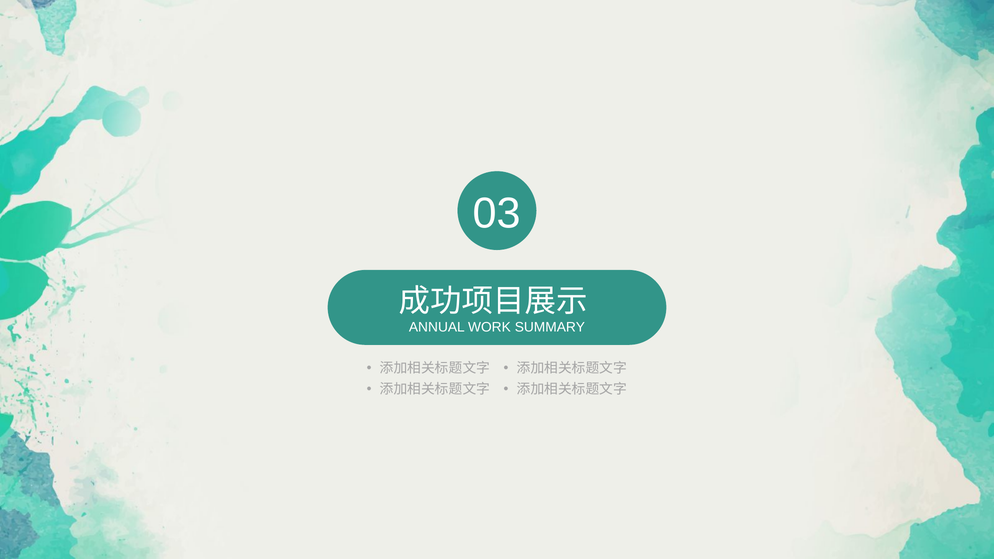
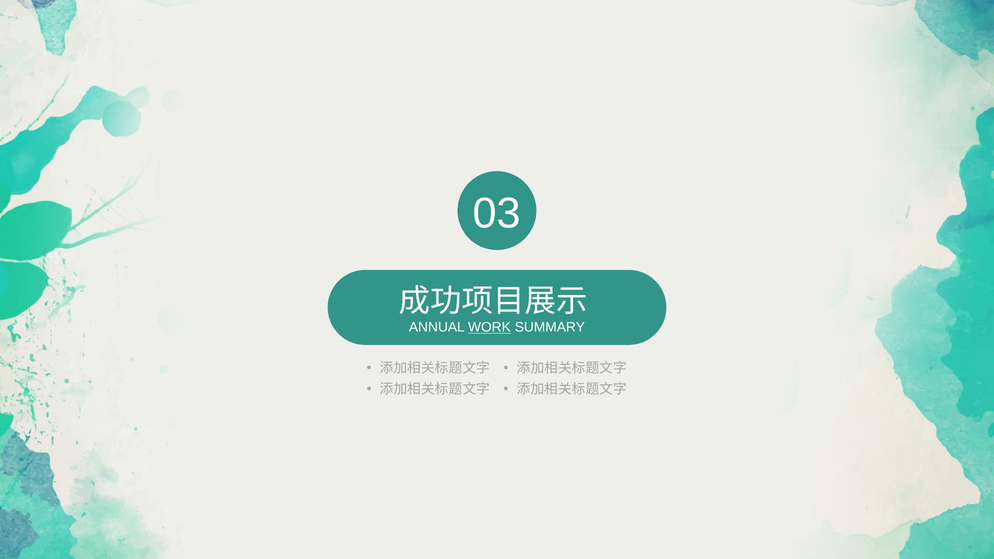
WORK underline: none -> present (489, 327)
